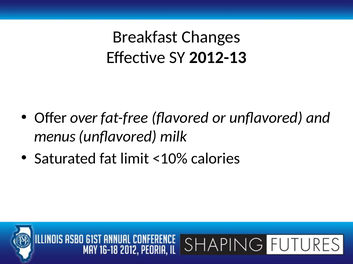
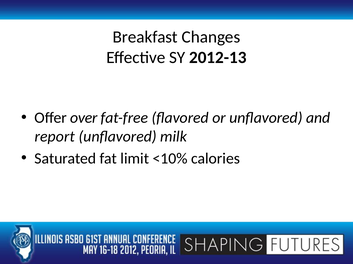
menus: menus -> report (55, 137)
